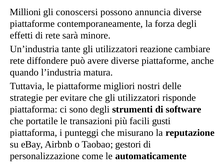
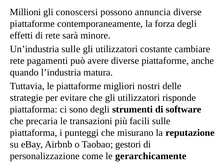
Un’industria tante: tante -> sulle (71, 49)
reazione: reazione -> costante (156, 49)
diffondere: diffondere -> pagamenti (47, 61)
portatile: portatile -> precaria (42, 121)
facili gusti: gusti -> sulle (161, 121)
automaticamente: automaticamente -> gerarchicamente (151, 156)
